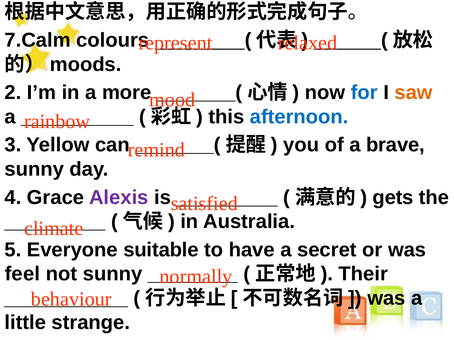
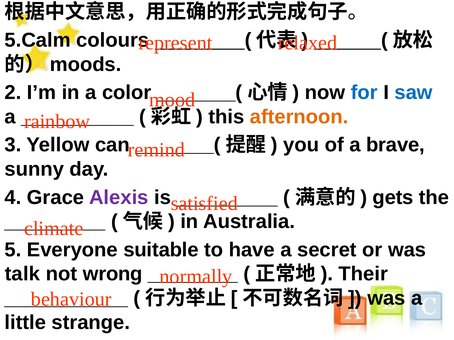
7.Calm: 7.Calm -> 5.Calm (38, 40)
more: more -> color (127, 93)
saw colour: orange -> blue (414, 93)
afternoon colour: blue -> orange (299, 117)
feel: feel -> talk (22, 274)
not sunny: sunny -> wrong (113, 274)
